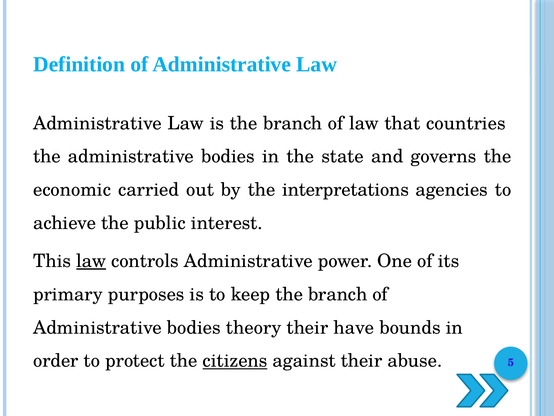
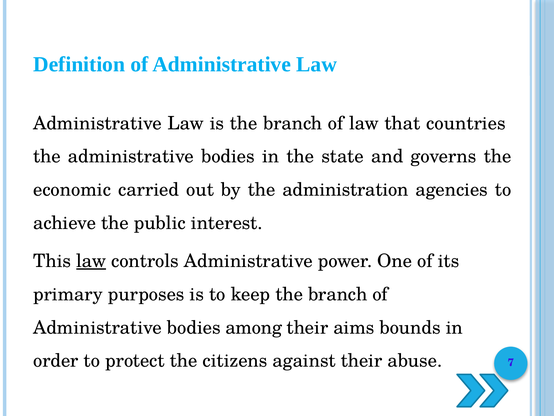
interpretations: interpretations -> administration (346, 190)
theory: theory -> among (254, 327)
have: have -> aims (354, 327)
citizens underline: present -> none (235, 360)
5: 5 -> 7 (511, 362)
